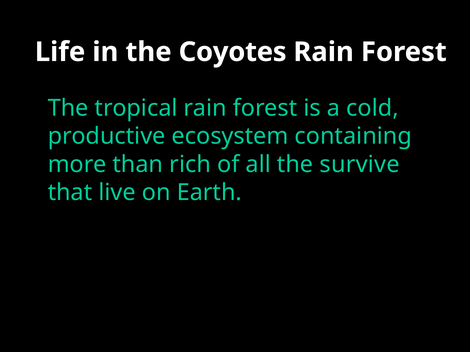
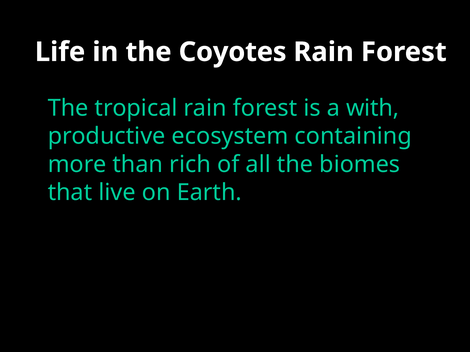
cold: cold -> with (373, 108)
survive: survive -> biomes (360, 165)
